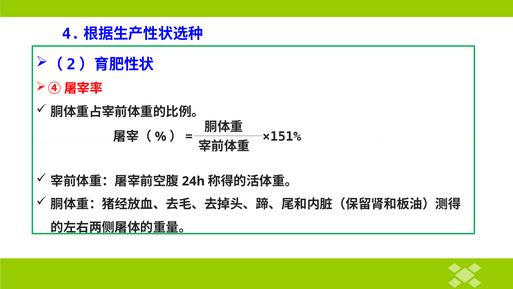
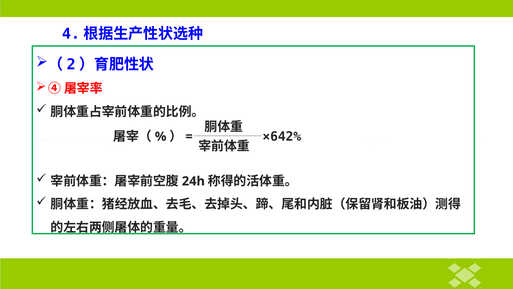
×151%: ×151% -> ×642% (282, 136)
